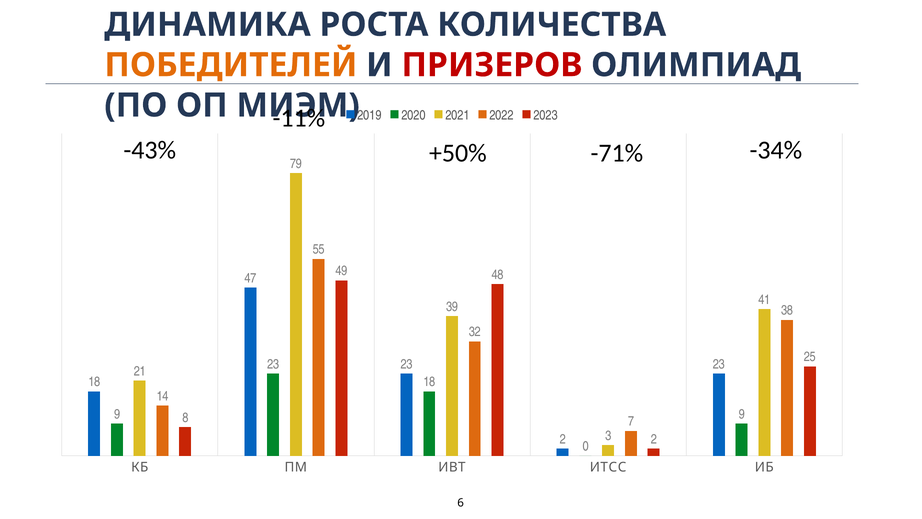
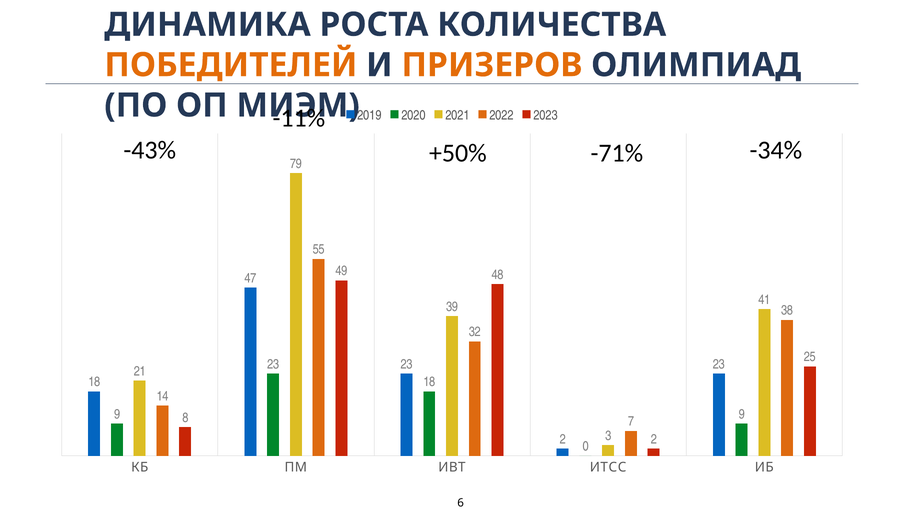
ПРИЗЕРОВ colour: red -> orange (492, 65)
